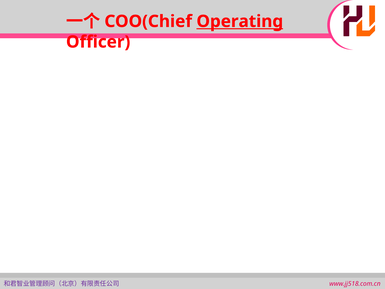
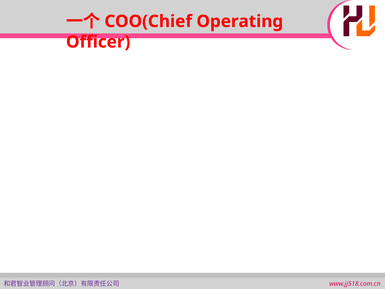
Operating underline: present -> none (240, 21)
